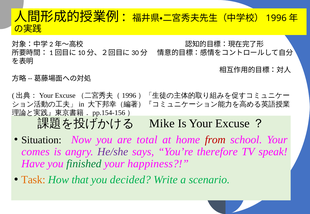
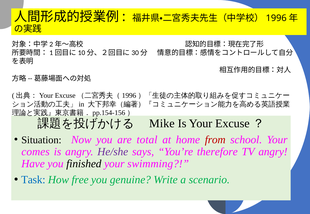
TV speak: speak -> angry (273, 152)
finished colour: green -> black (84, 164)
happiness: happiness -> swimming (158, 164)
Task colour: orange -> blue (33, 180)
that: that -> free (80, 180)
decided: decided -> genuine (130, 180)
